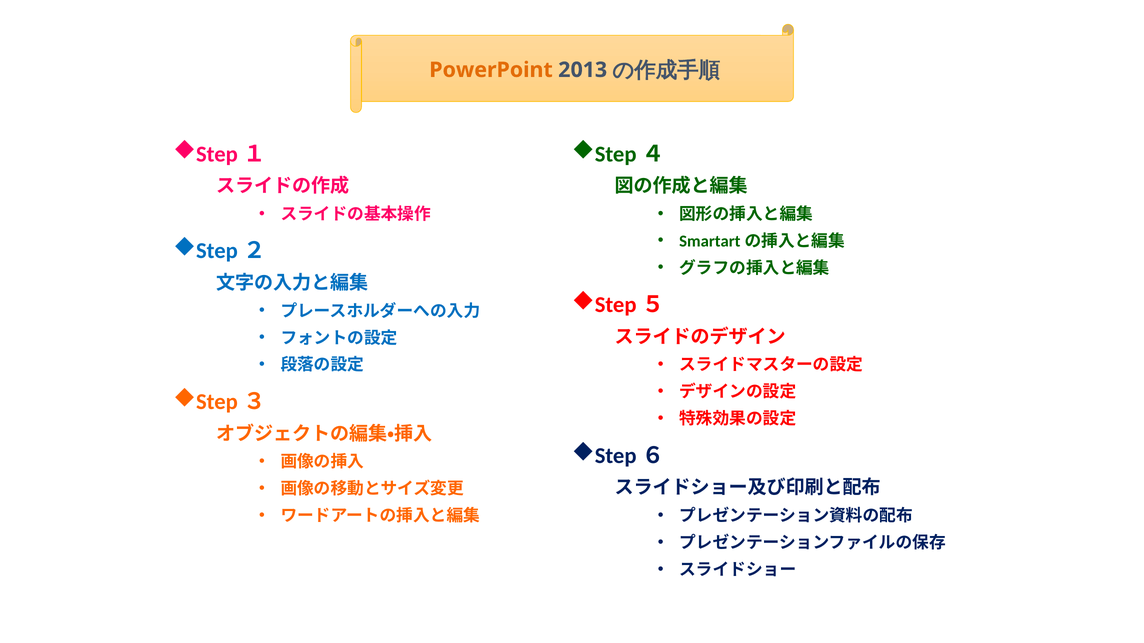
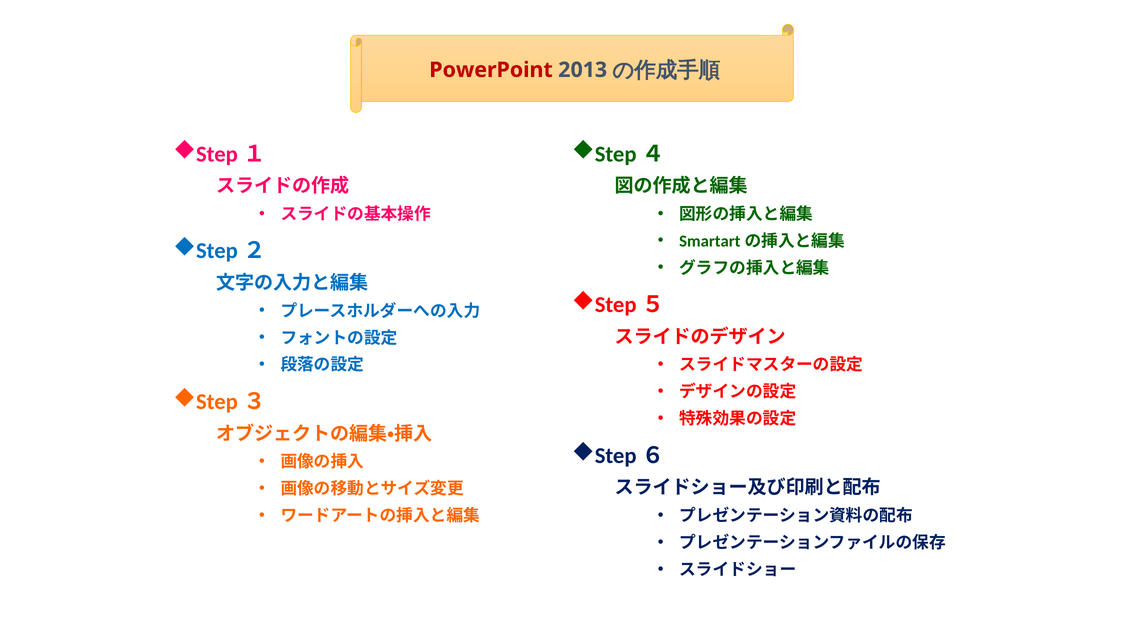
PowerPoint colour: orange -> red (491, 70)
